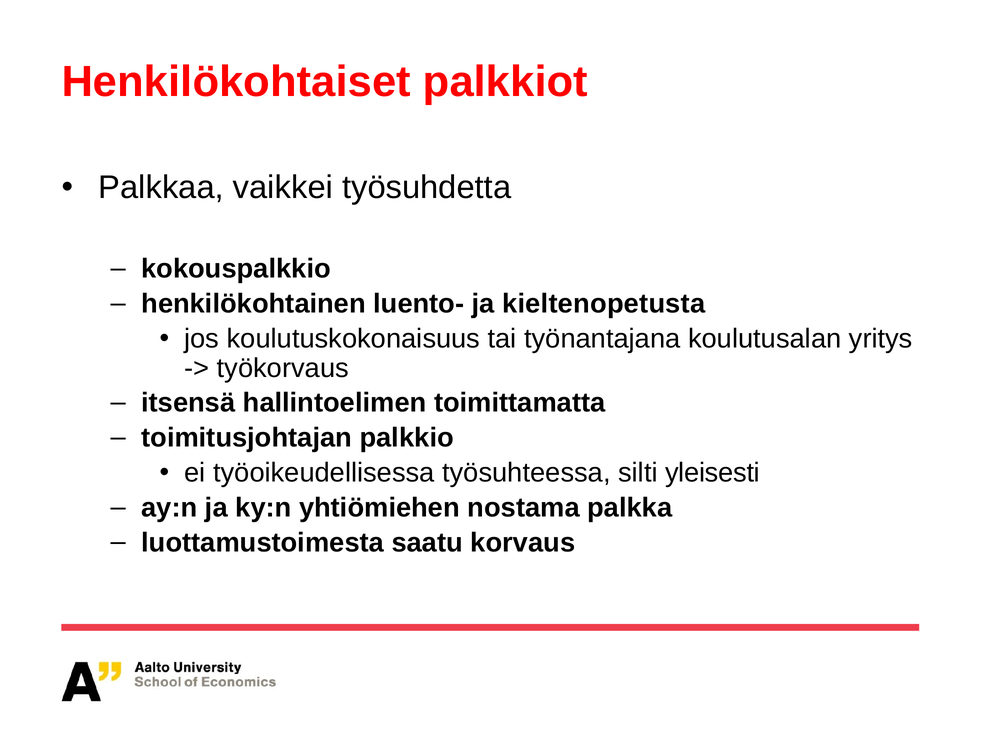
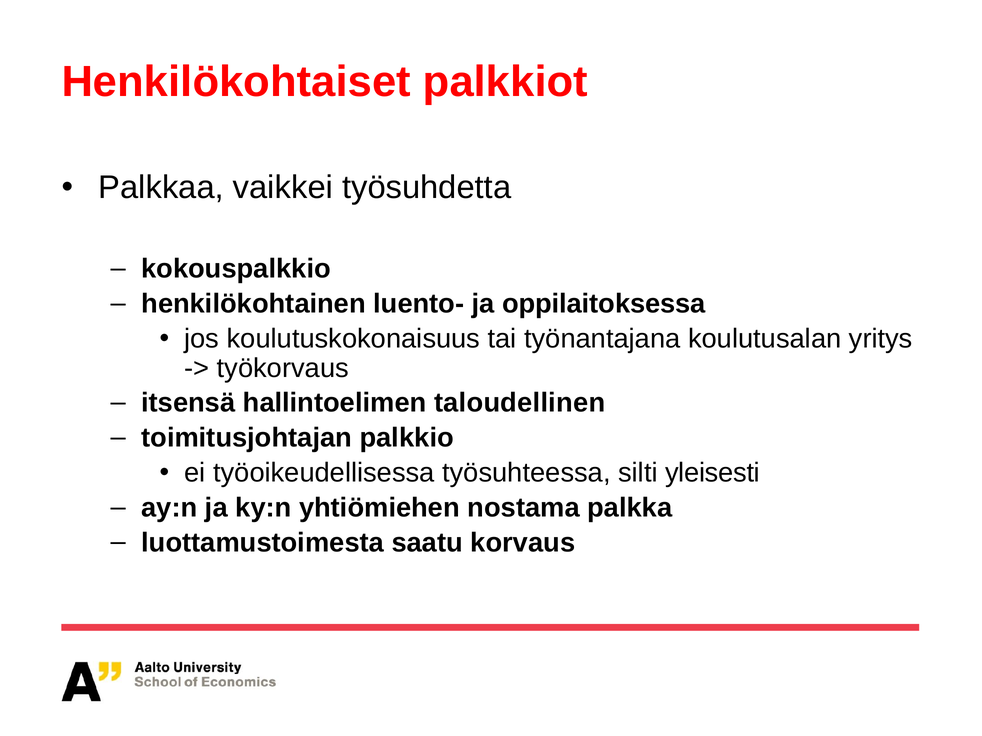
kieltenopetusta: kieltenopetusta -> oppilaitoksessa (604, 304)
toimittamatta: toimittamatta -> taloudellinen (520, 403)
